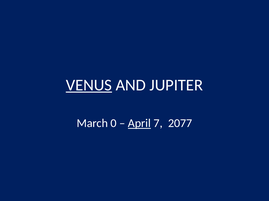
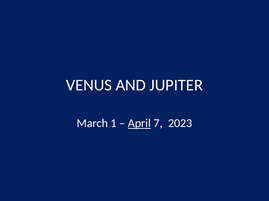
VENUS underline: present -> none (89, 85)
0: 0 -> 1 (114, 124)
2077: 2077 -> 2023 (180, 124)
